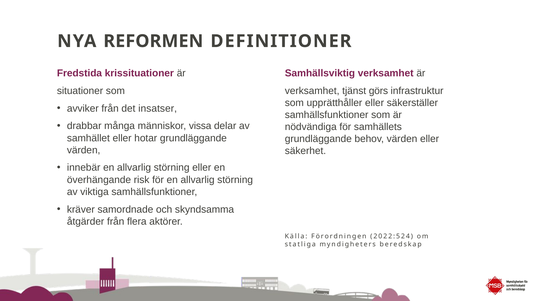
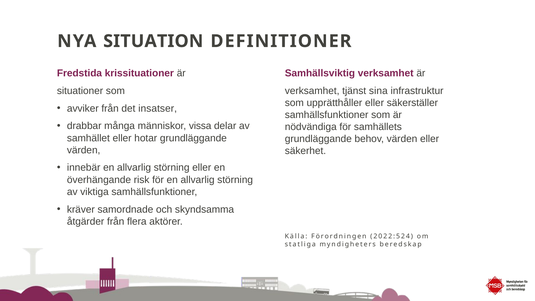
REFORMEN: REFORMEN -> SITUATION (153, 41)
görs: görs -> sina (378, 91)
